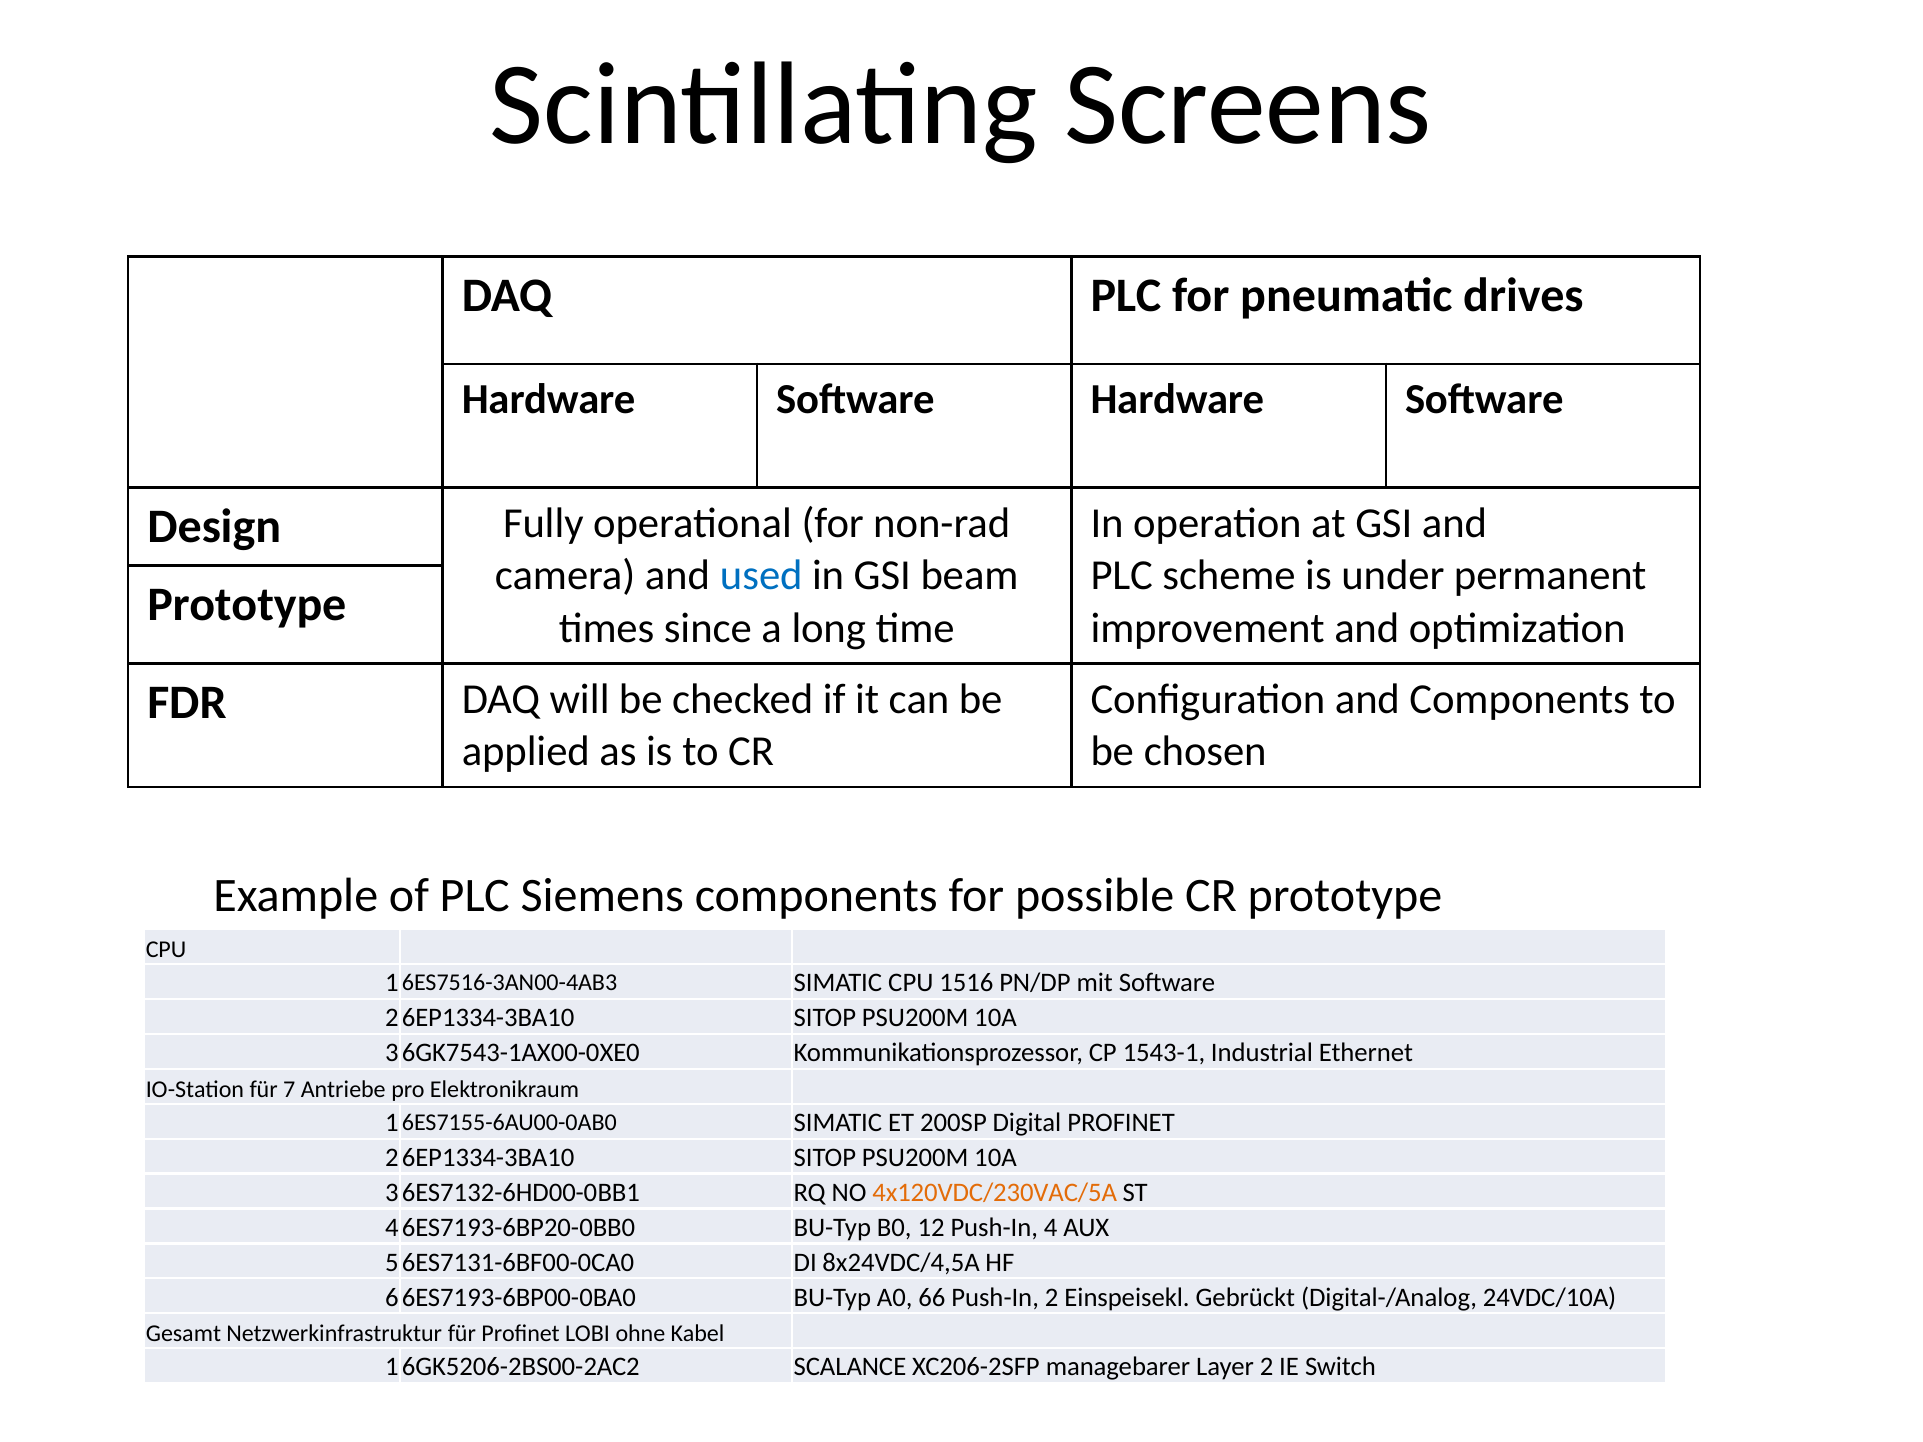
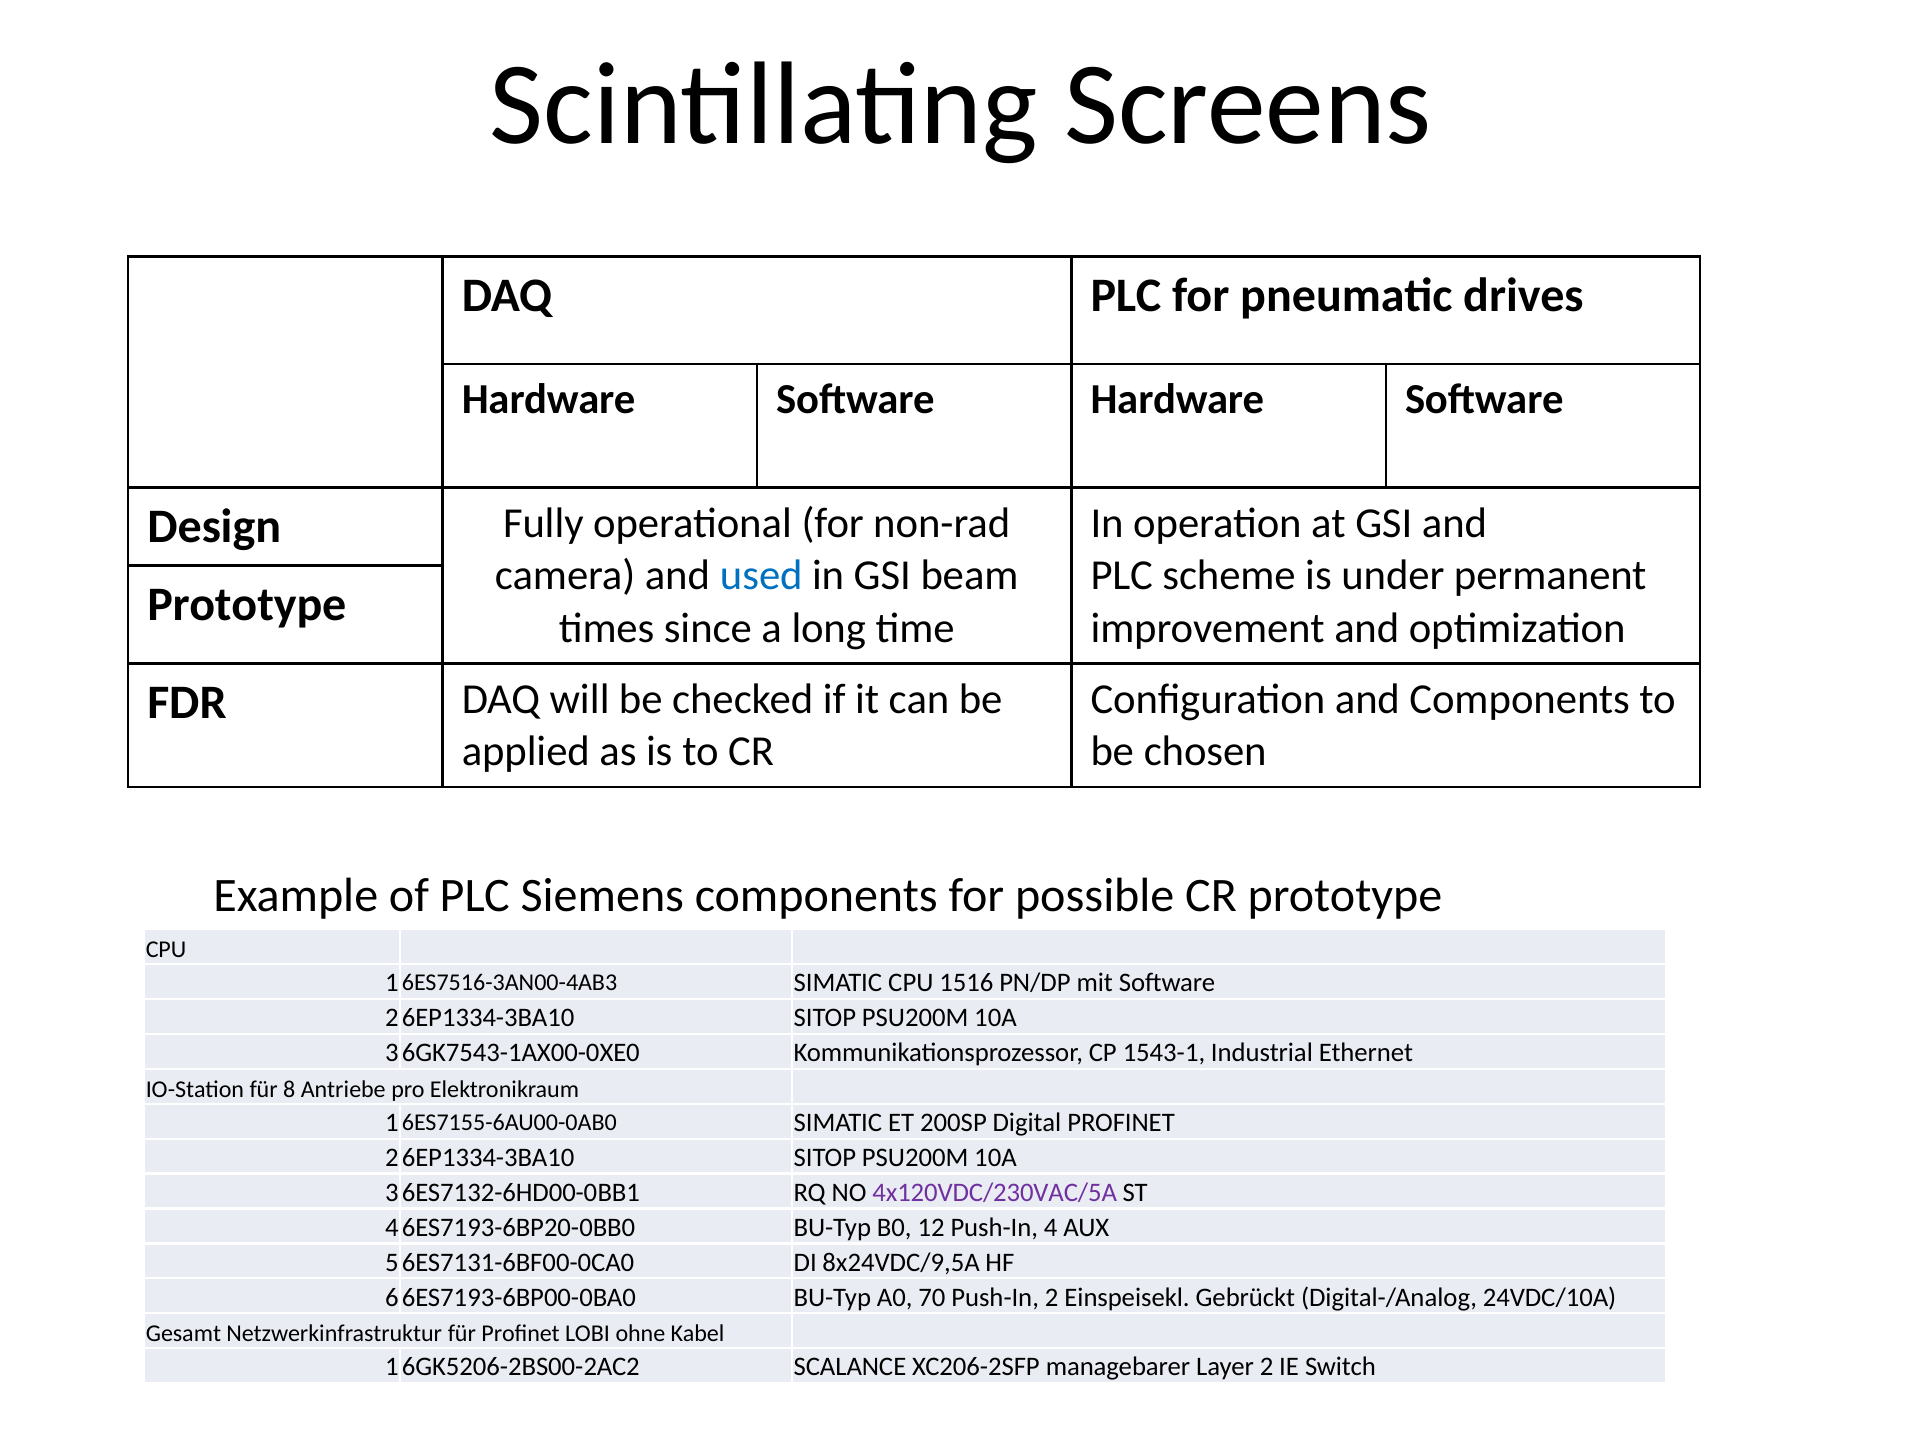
7: 7 -> 8 (289, 1090)
4x120VDC/230VAC/5A colour: orange -> purple (995, 1193)
8x24VDC/4,5A: 8x24VDC/4,5A -> 8x24VDC/9,5A (901, 1263)
66: 66 -> 70 (932, 1297)
